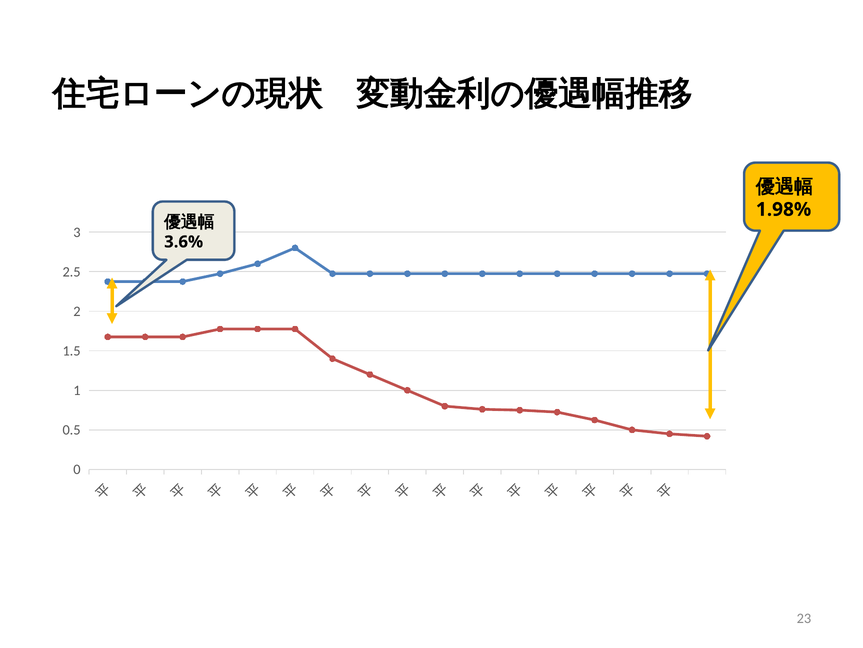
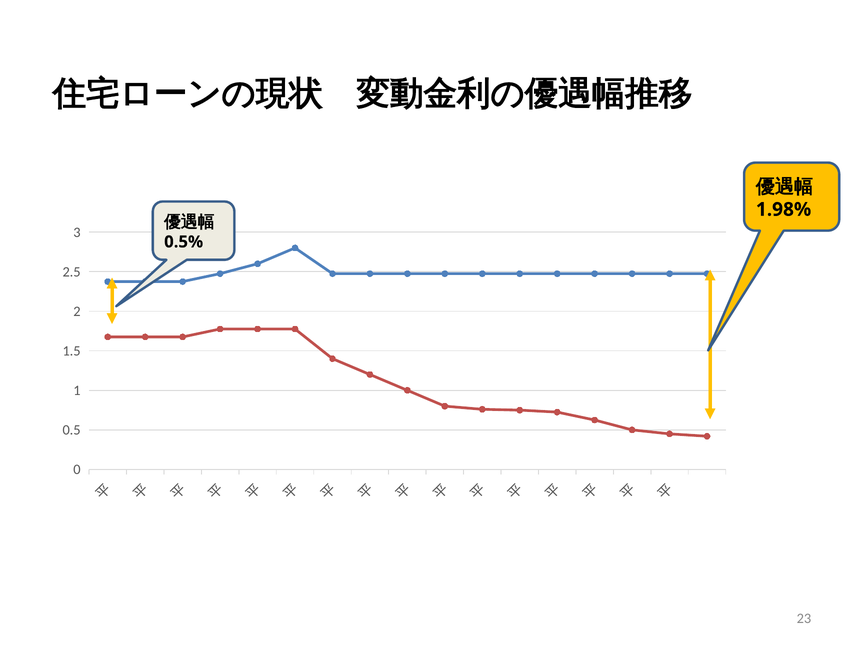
3.6%: 3.6% -> 0.5% (184, 242)
